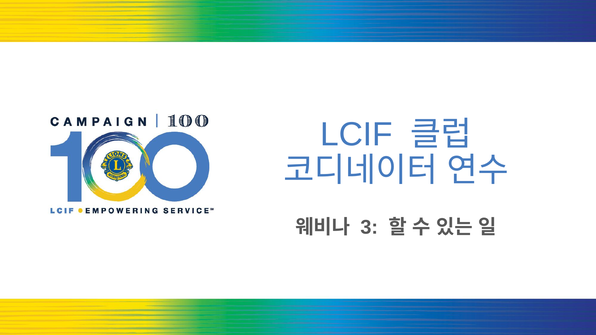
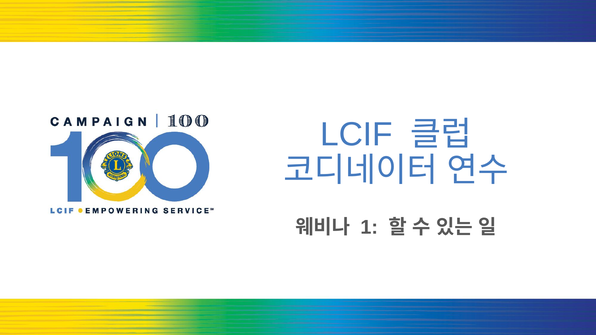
3: 3 -> 1 (369, 227)
